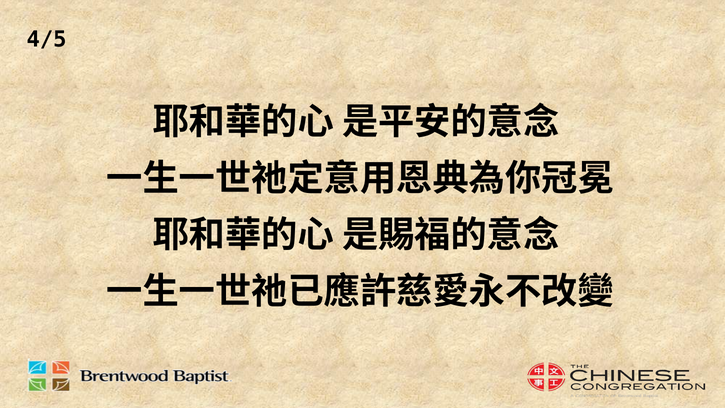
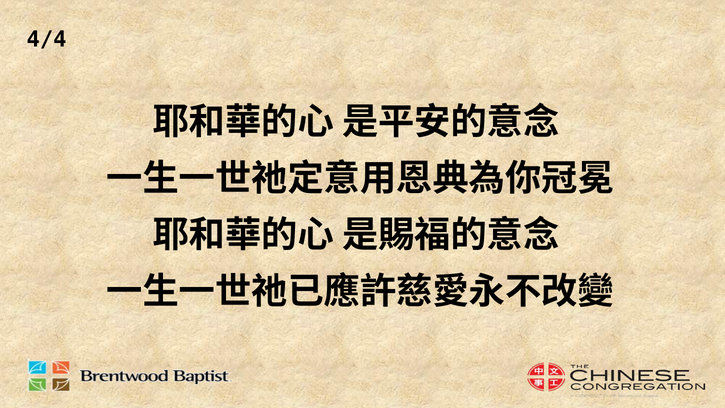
4/5: 4/5 -> 4/4 (47, 39)
